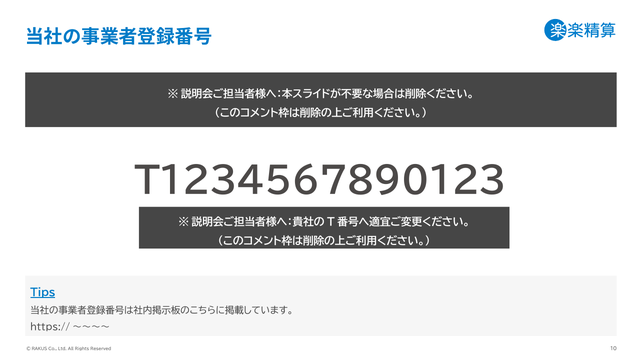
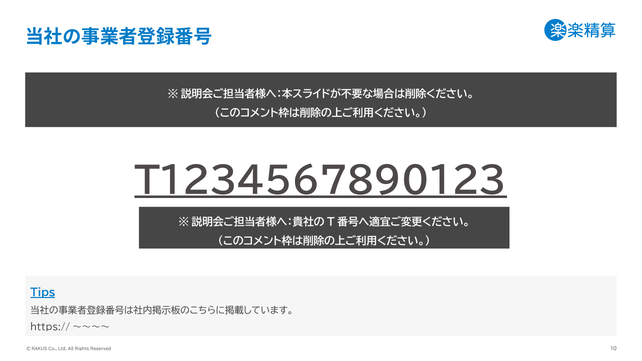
T1234567890123 underline: none -> present (321, 181)
